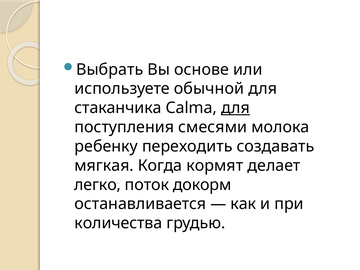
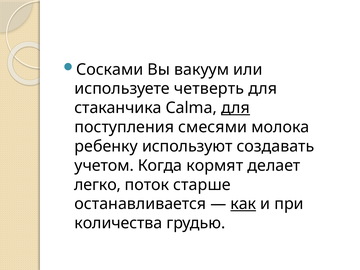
Выбрать: Выбрать -> Сосками (110, 69)
основе: основе -> вакуум (202, 69)
обычной: обычной -> четверть (209, 89)
переходить: переходить -> используют (187, 146)
мягкая: мягкая -> учетом (104, 166)
докорм: докорм -> старше (202, 185)
как underline: none -> present (243, 204)
